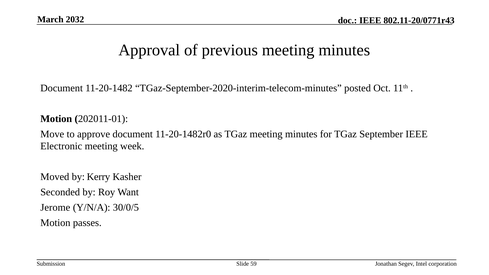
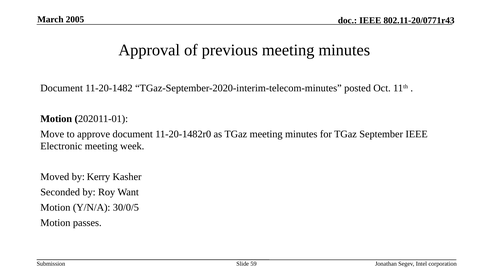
2032: 2032 -> 2005 (75, 19)
Jerome: Jerome -> Motion (55, 207)
